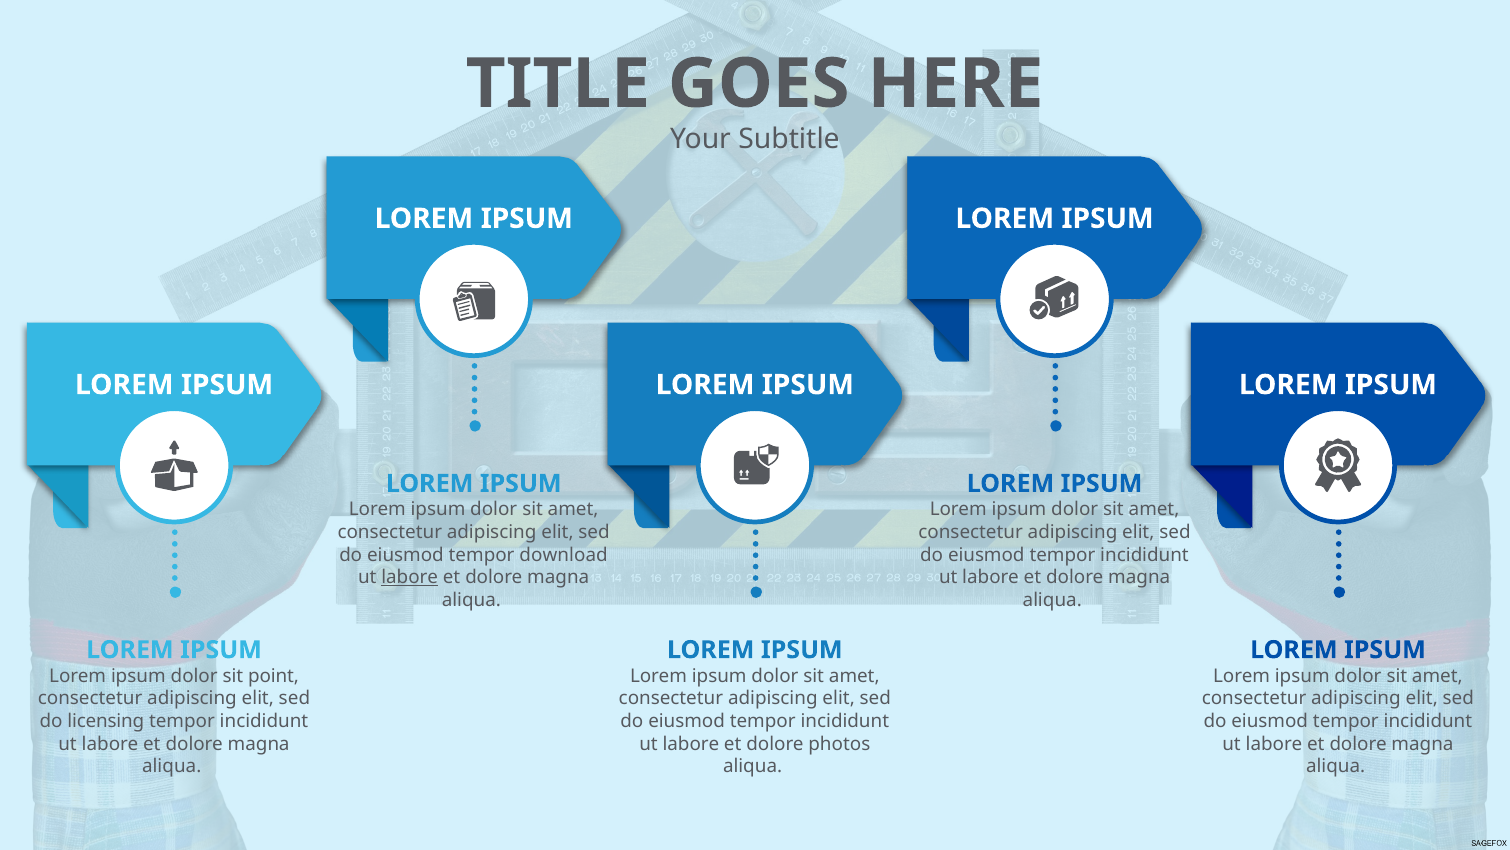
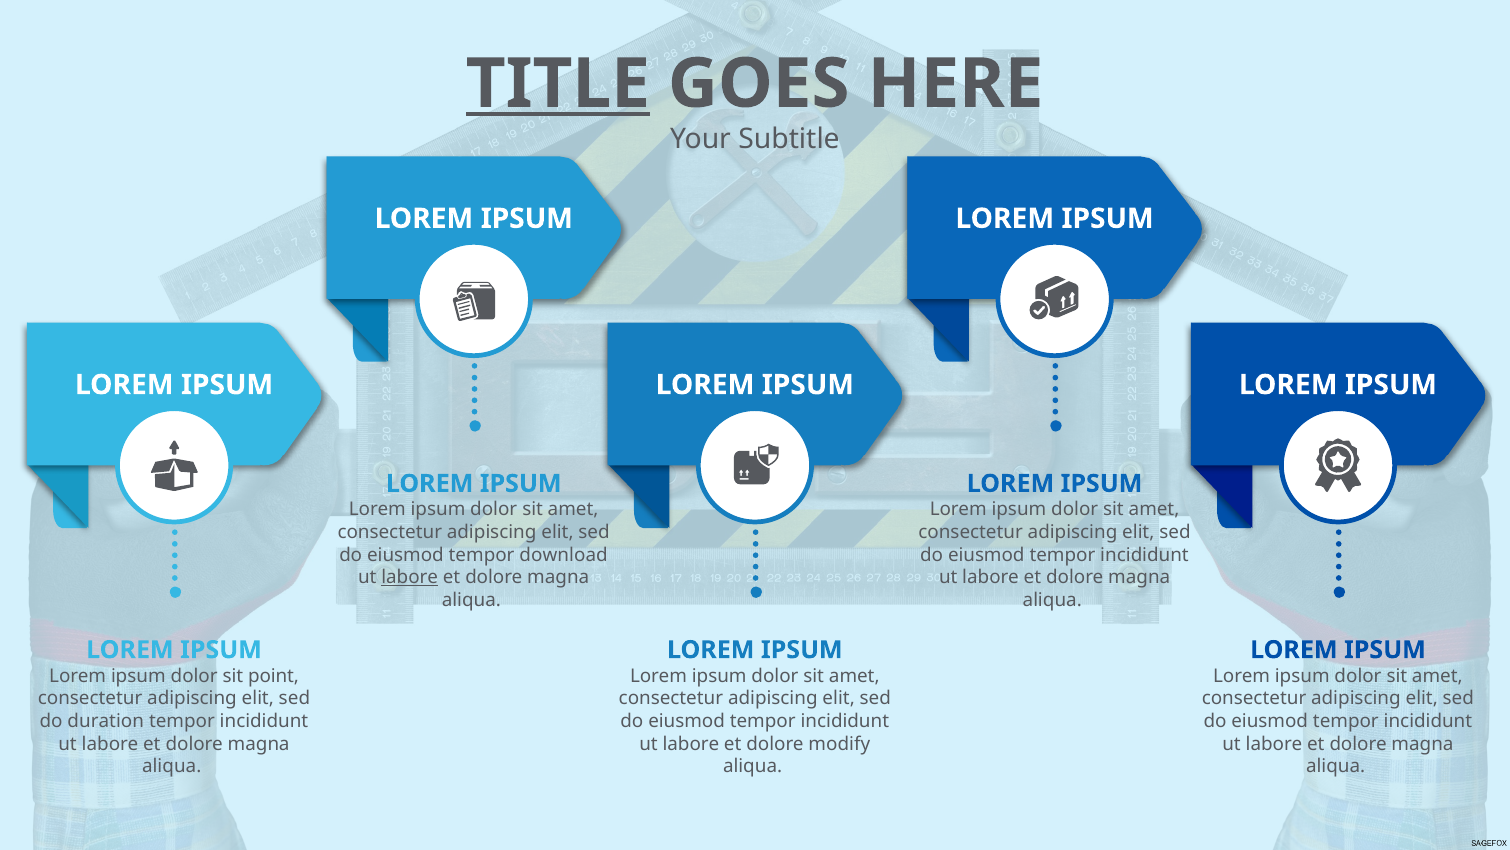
TITLE underline: none -> present (558, 84)
licensing: licensing -> duration (106, 721)
photos: photos -> modify (839, 743)
